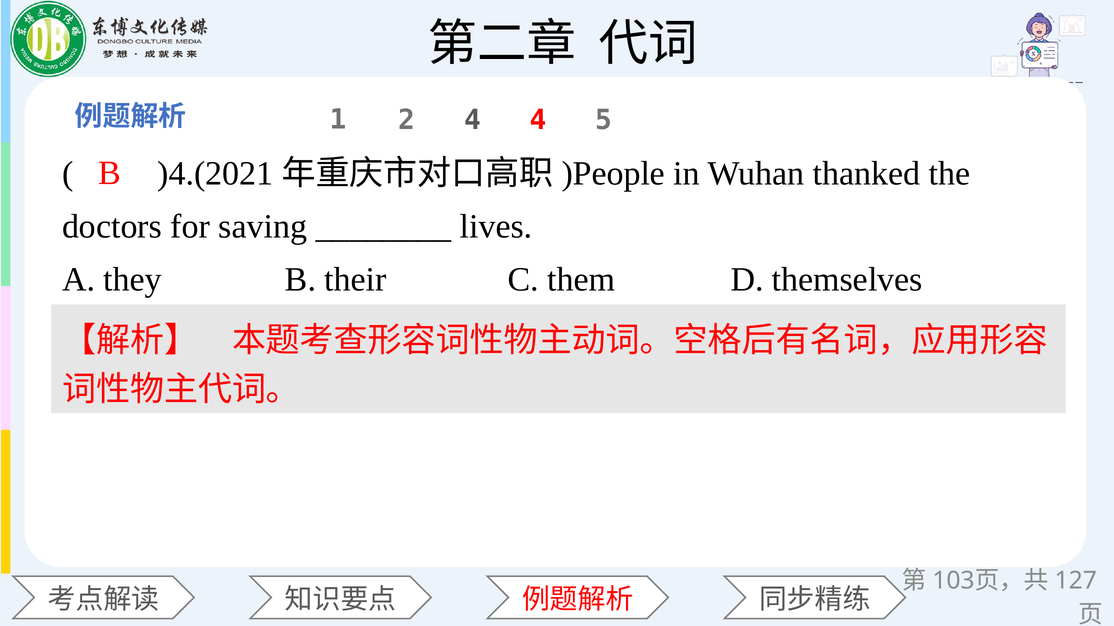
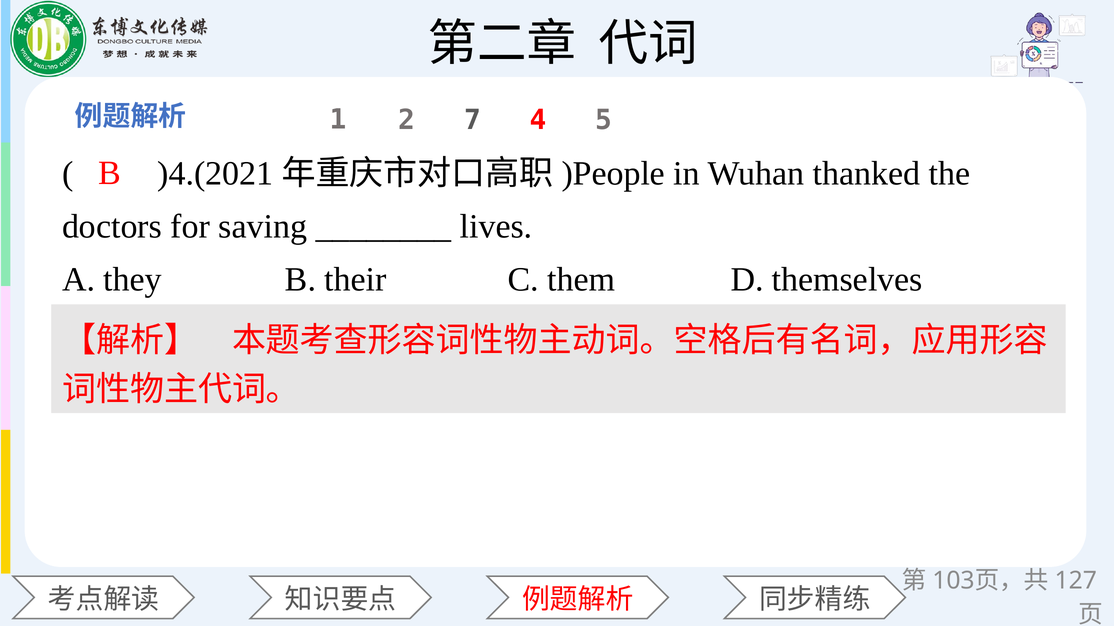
2 4: 4 -> 7 (472, 120)
